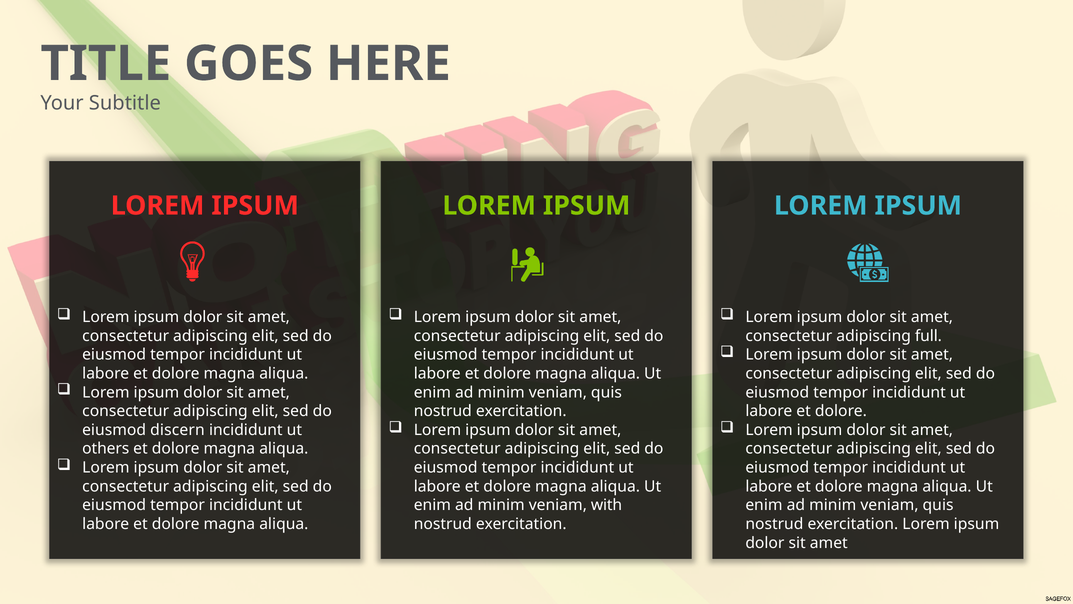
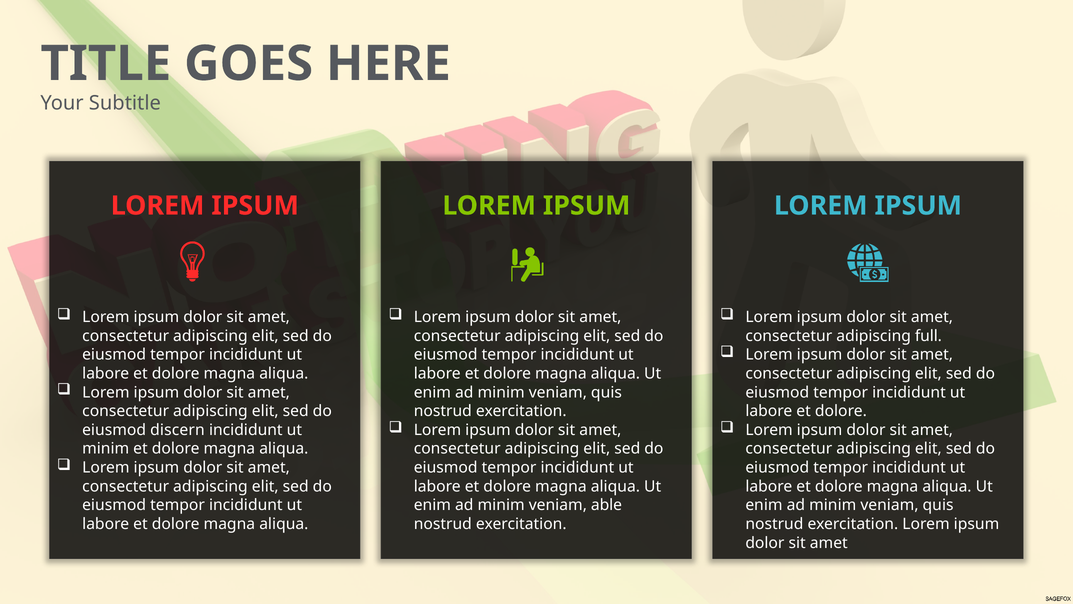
others: others -> minim (106, 448)
with: with -> able (607, 505)
